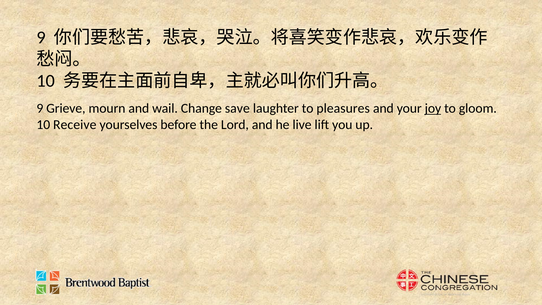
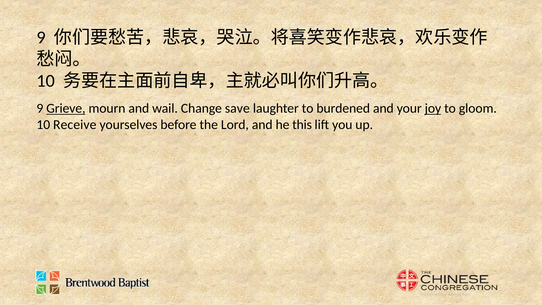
Grieve underline: none -> present (66, 108)
pleasures: pleasures -> burdened (343, 108)
live: live -> this (302, 125)
